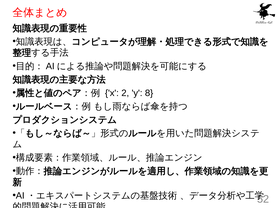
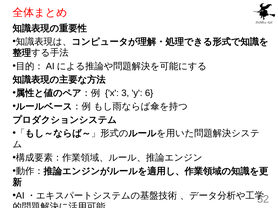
2: 2 -> 3 (125, 93)
8: 8 -> 6 (149, 93)
